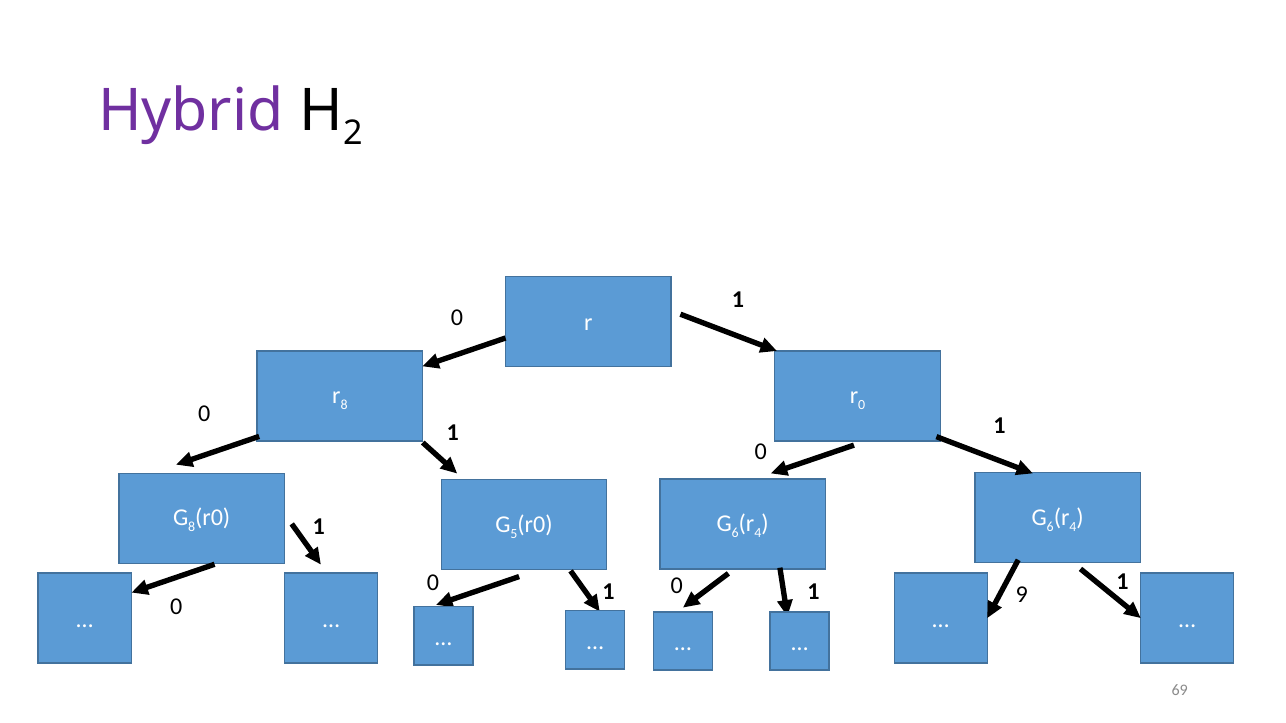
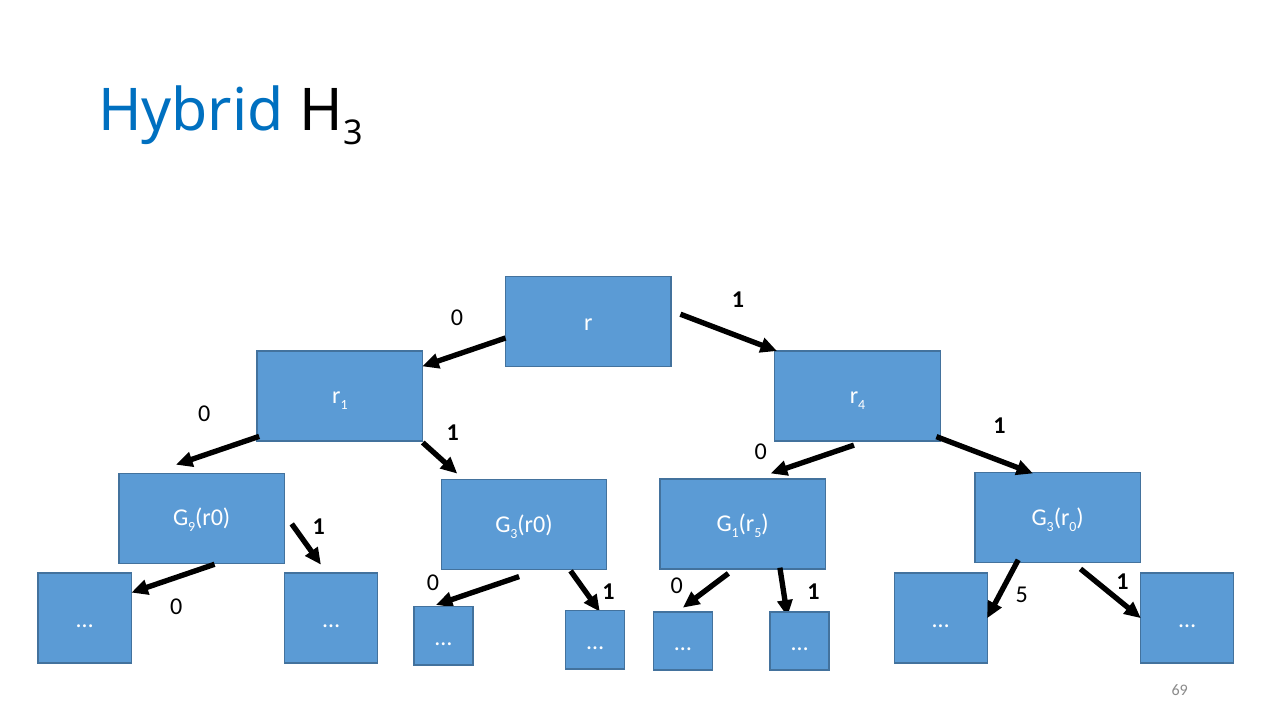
Hybrid colour: purple -> blue (191, 111)
2: 2 -> 3 (353, 134)
r 8: 8 -> 1 (344, 405)
r 0: 0 -> 4 (862, 405)
8: 8 -> 9 (192, 528)
5: 5 -> 3 (514, 534)
6: 6 -> 1 (735, 533)
4: 4 -> 5 (758, 533)
6: 6 -> 3 (1050, 527)
4: 4 -> 0 (1073, 527)
0 9: 9 -> 5 (1022, 595)
